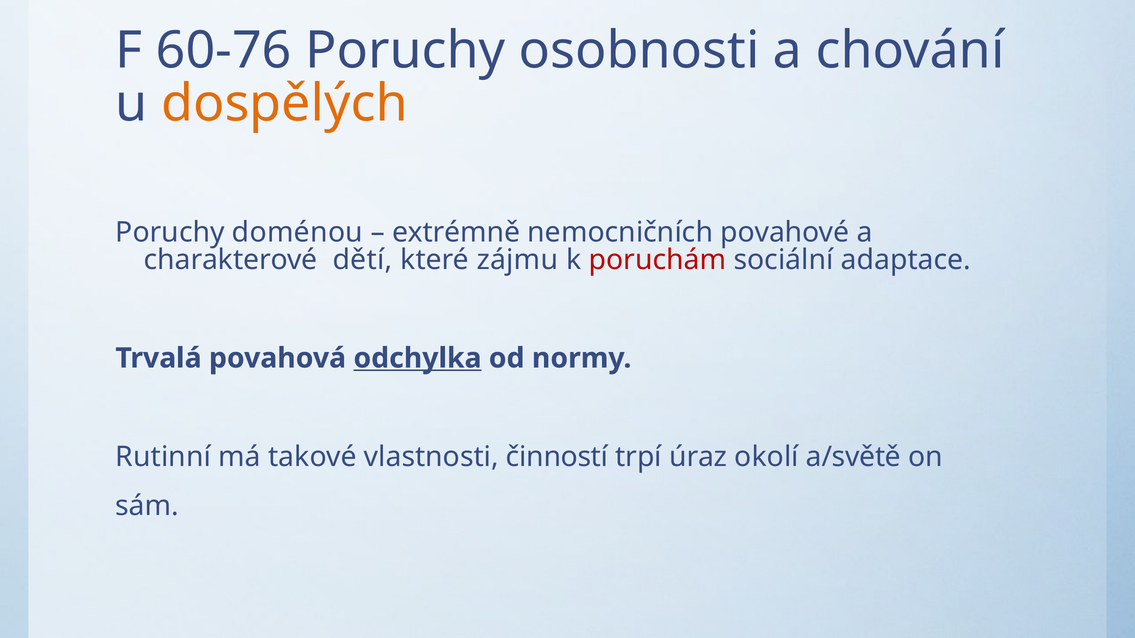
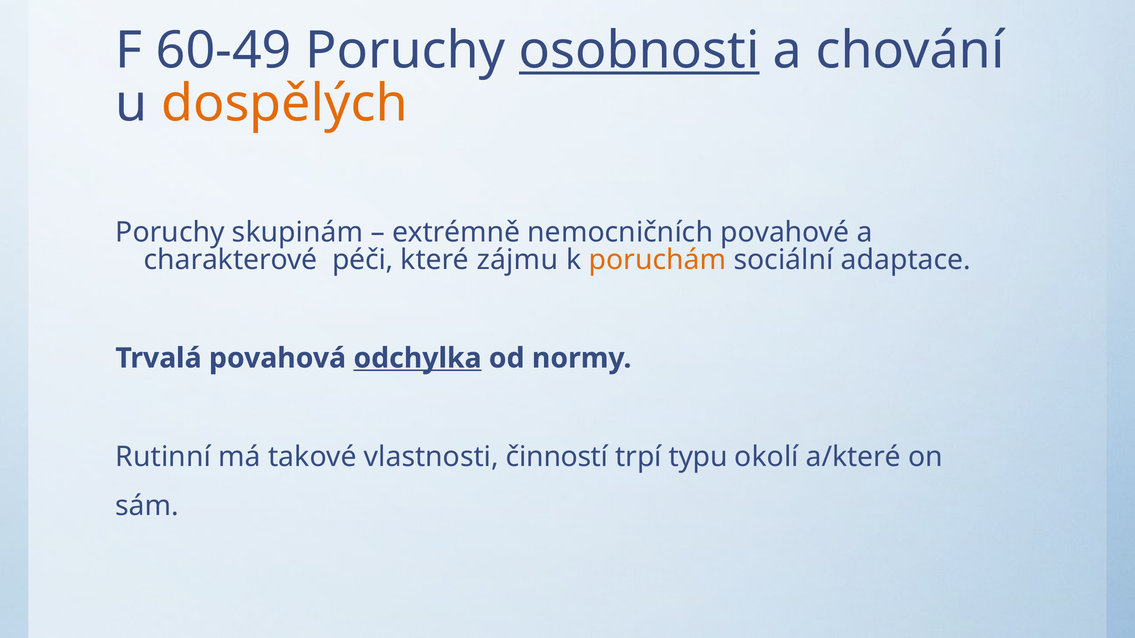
60-76: 60-76 -> 60-49 (224, 51)
osobnosti underline: none -> present (639, 51)
doménou: doménou -> skupinám (298, 233)
dětí: dětí -> péči (363, 260)
poruchám colour: red -> orange (658, 260)
úraz: úraz -> typu (698, 457)
a/světě: a/světě -> a/které (853, 457)
